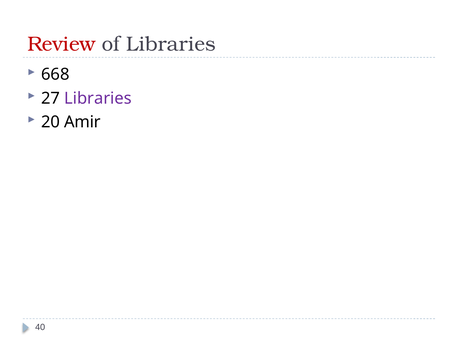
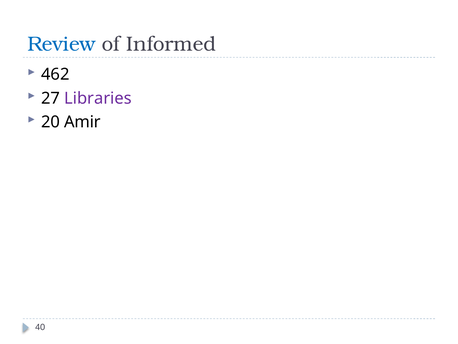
Review colour: red -> blue (61, 44)
of Libraries: Libraries -> Informed (171, 44)
668: 668 -> 462 (55, 74)
